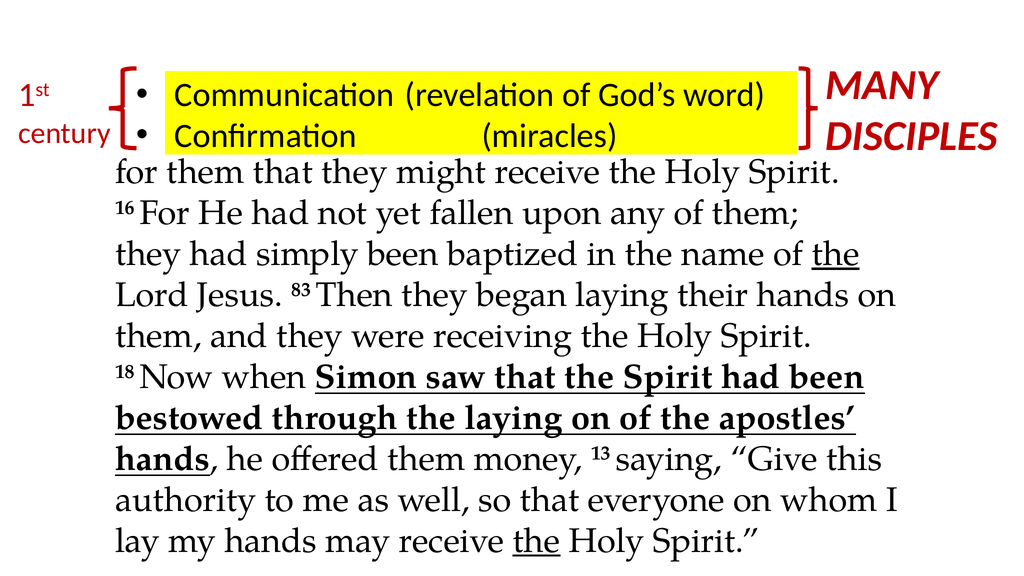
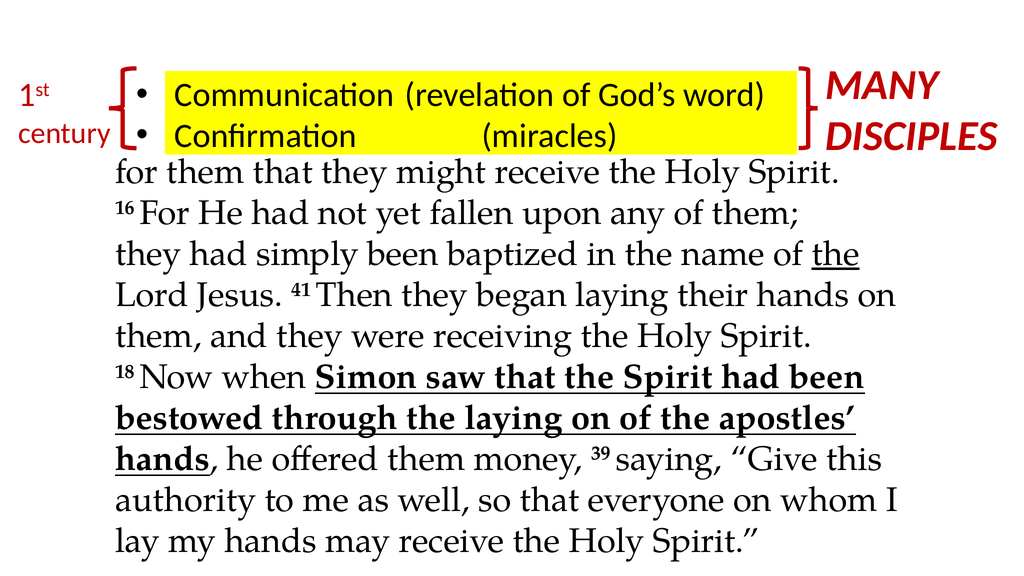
83: 83 -> 41 (301, 290)
13: 13 -> 39 (601, 453)
the underline: present -> none (536, 541)
